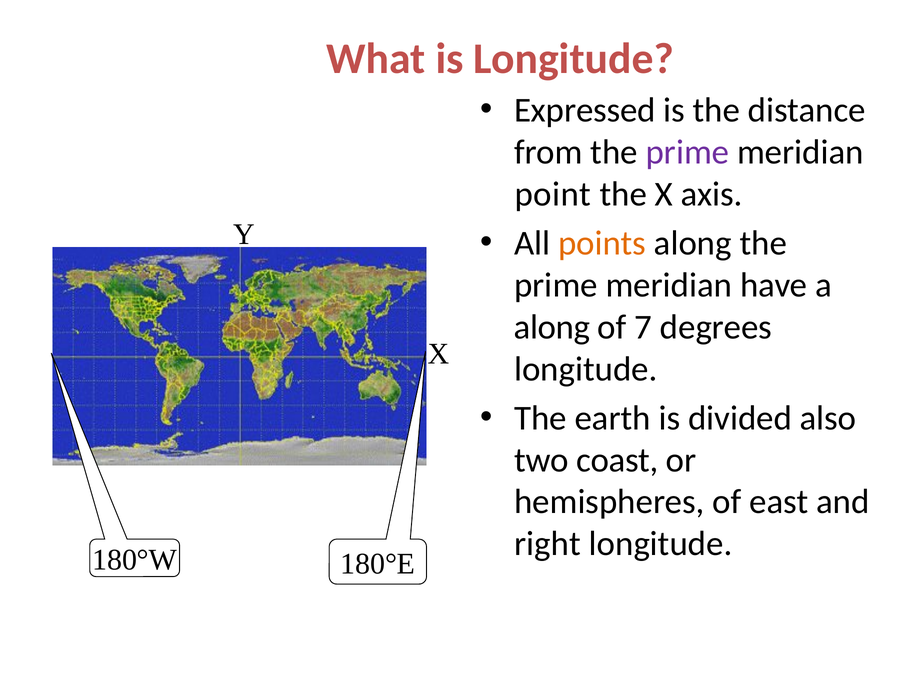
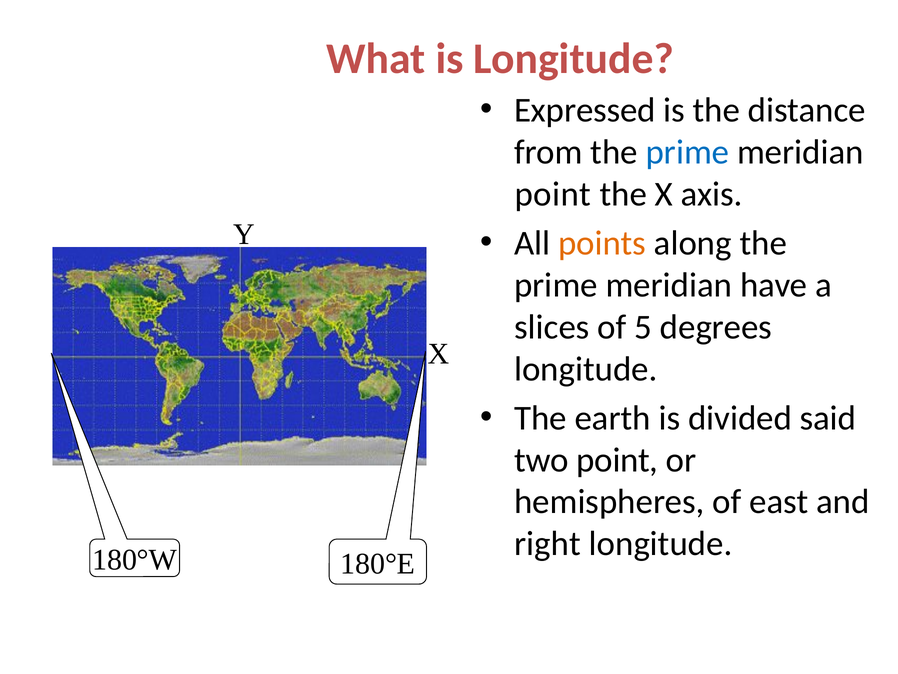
prime colour: purple -> blue (687, 152)
along: along -> slices (552, 327)
7: 7 -> 5 (643, 327)
also: also -> said (828, 418)
two coast: coast -> point (617, 460)
